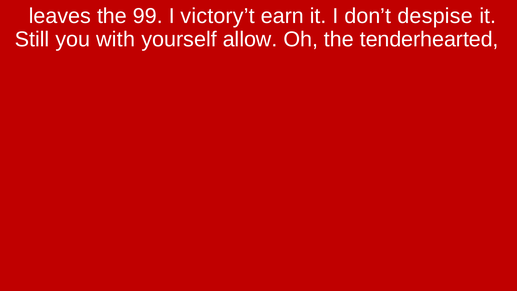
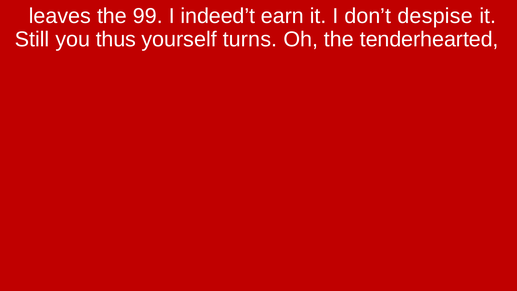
victory’t: victory’t -> indeed’t (218, 16)
with: with -> thus (116, 39)
allow: allow -> turns (250, 39)
